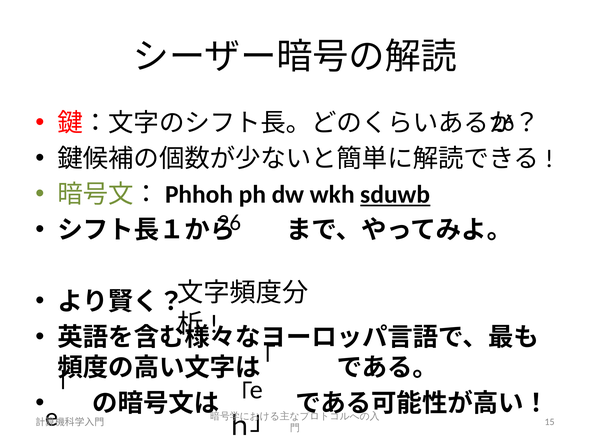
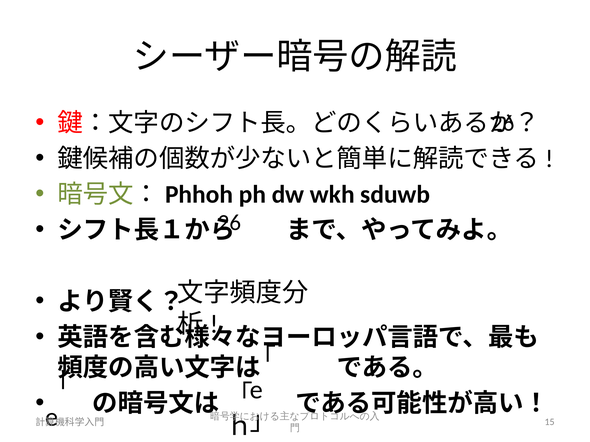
sduwb underline: present -> none (395, 195)
